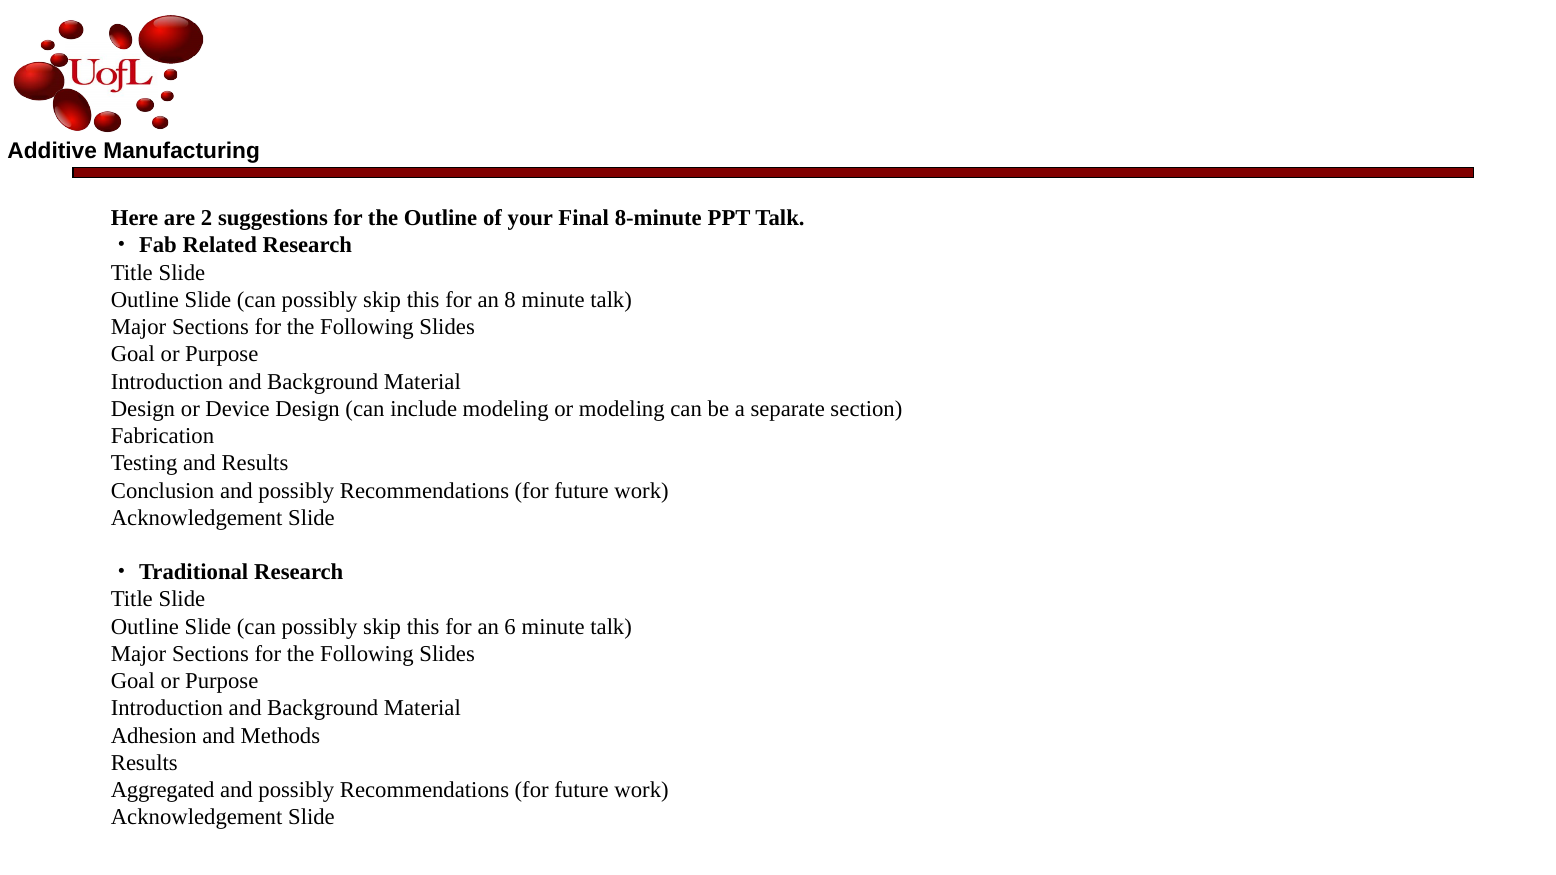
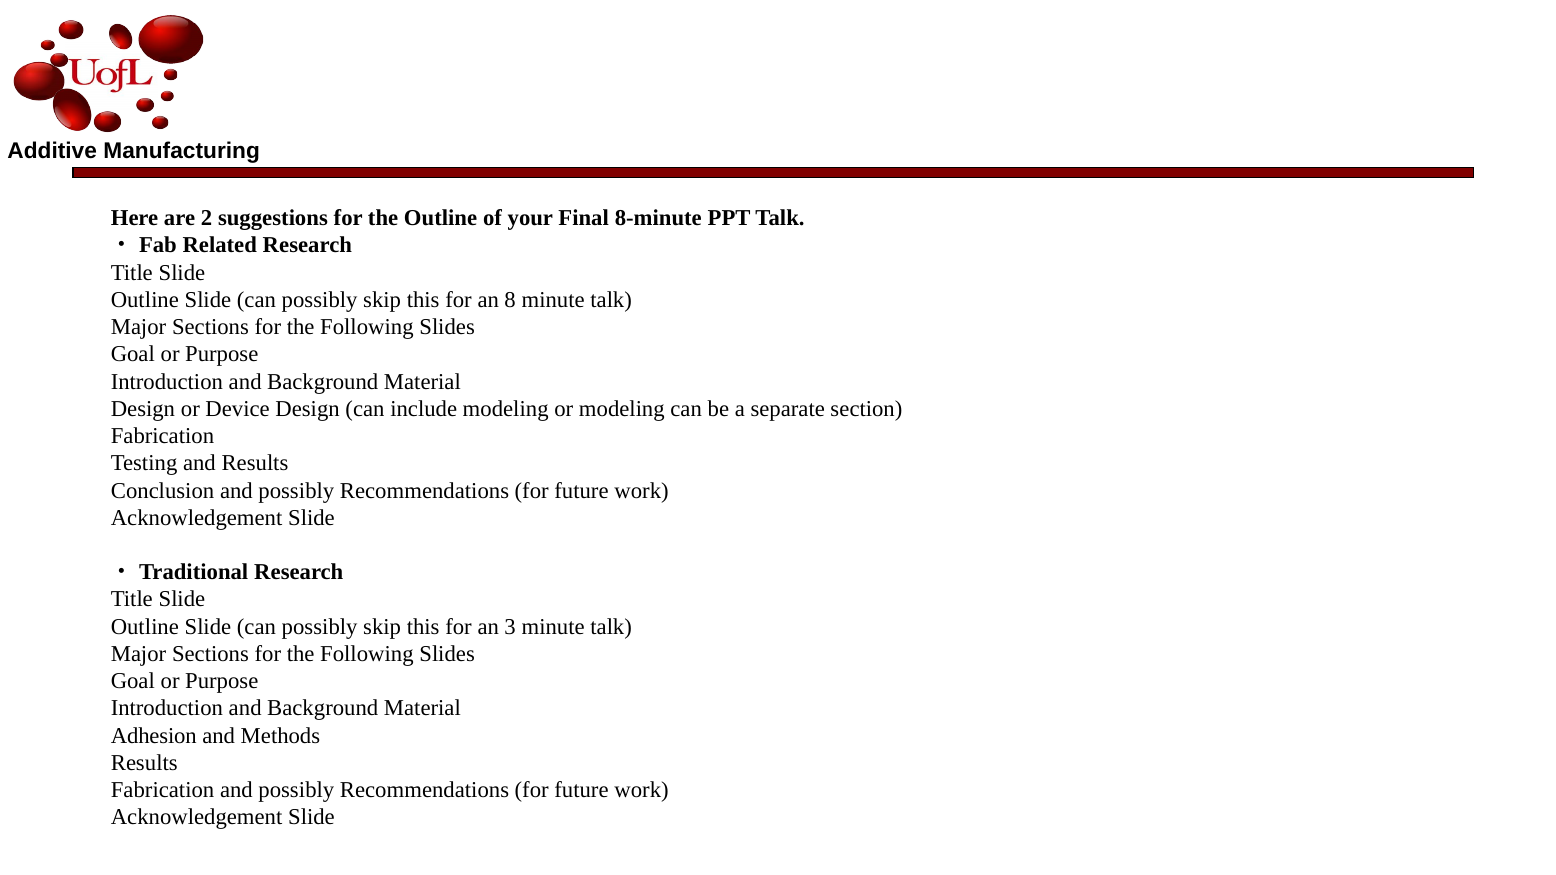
6: 6 -> 3 (510, 627)
Aggregated: Aggregated -> Fabrication (163, 790)
